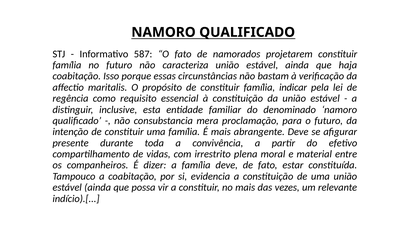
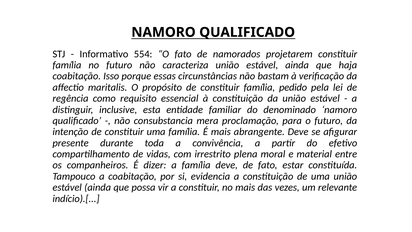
587: 587 -> 554 (143, 54)
indicar: indicar -> pedido (293, 87)
